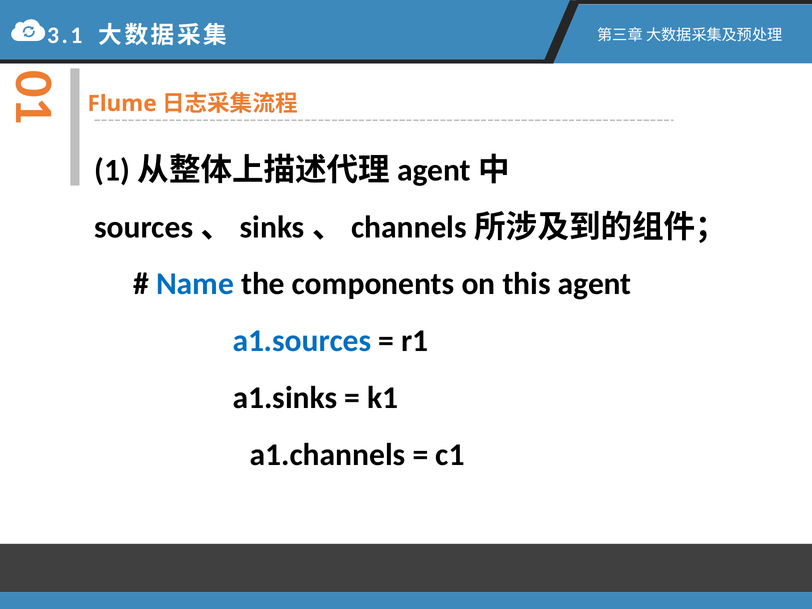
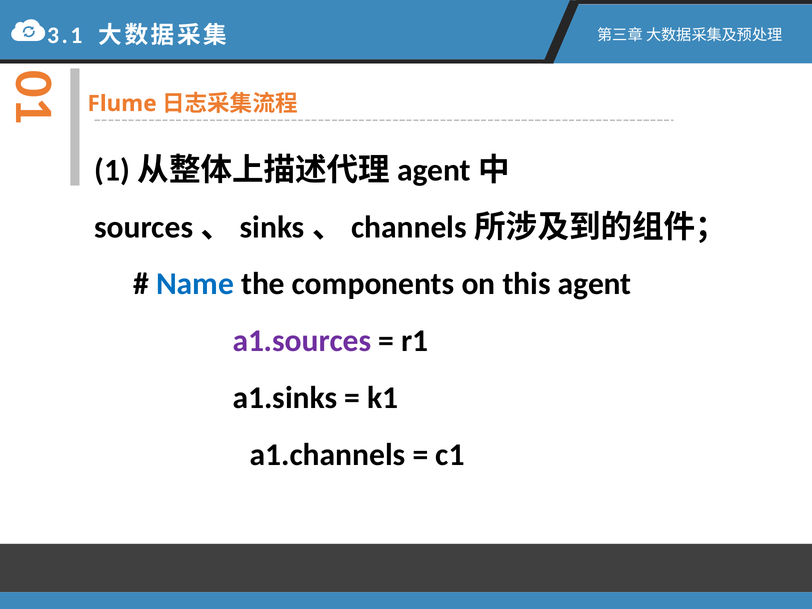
a1.sources colour: blue -> purple (302, 341)
